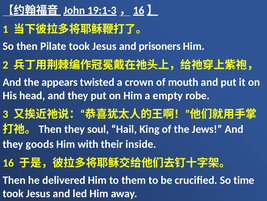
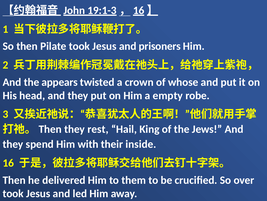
mouth: mouth -> whose (183, 82)
soul: soul -> rest (98, 129)
goods: goods -> spend (40, 144)
time: time -> over (244, 179)
